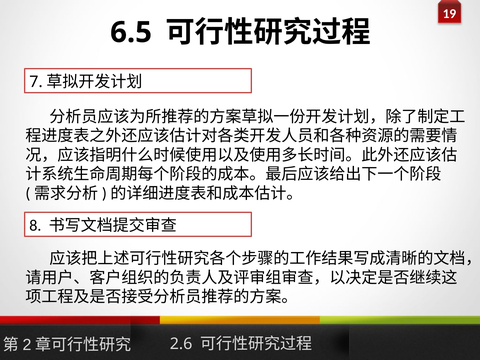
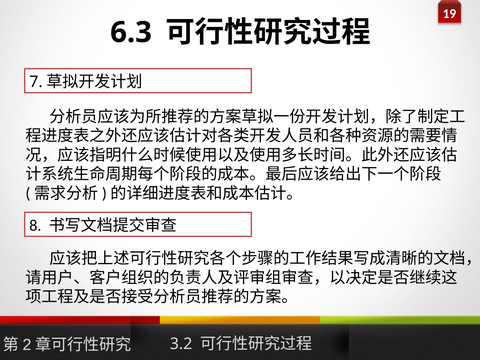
6.5: 6.5 -> 6.3 (131, 32)
2.6: 2.6 -> 3.2 (181, 344)
